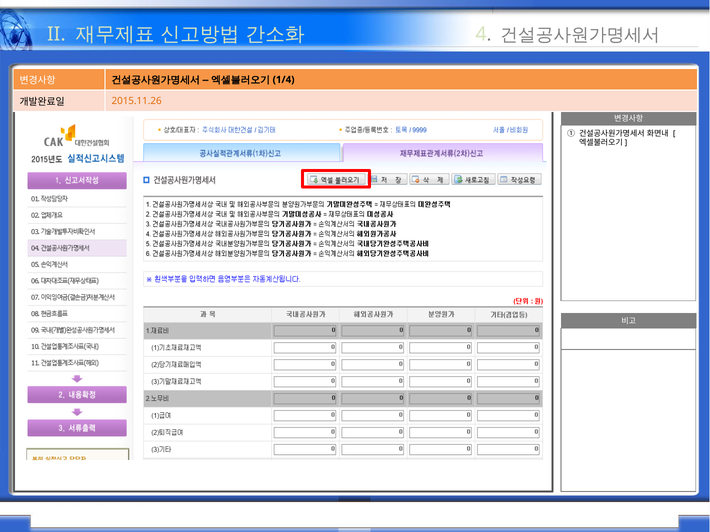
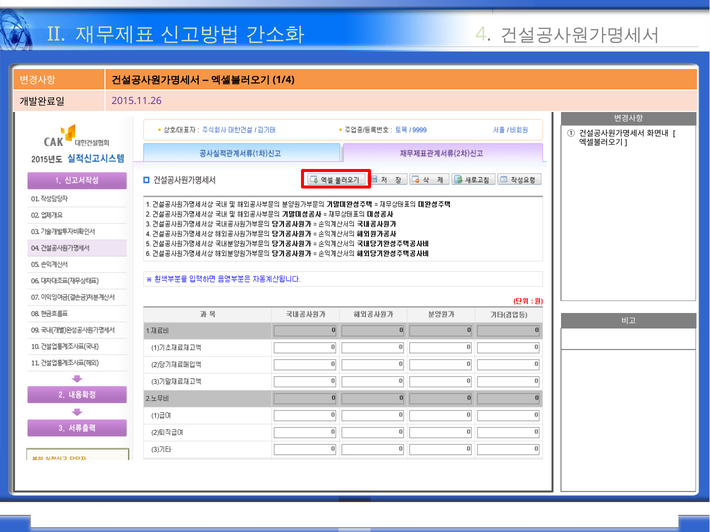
2015.11.26 colour: orange -> purple (137, 101)
